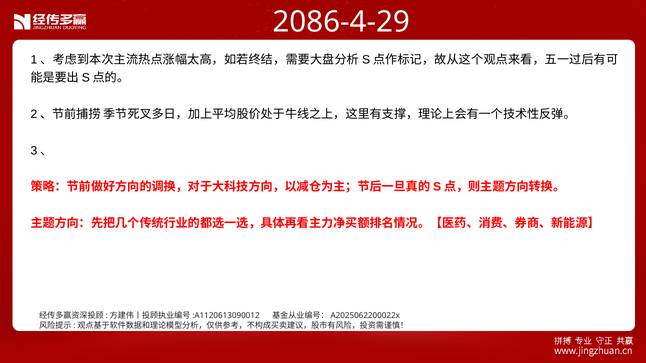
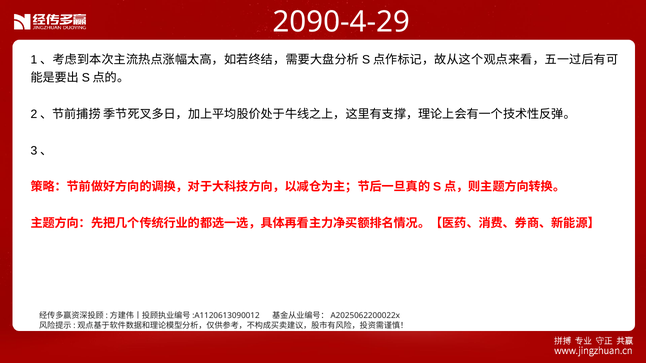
2086-4-29: 2086-4-29 -> 2090-4-29 (341, 22)
